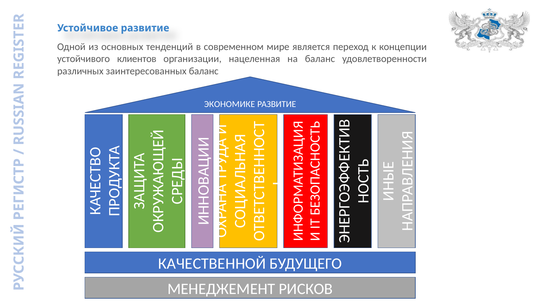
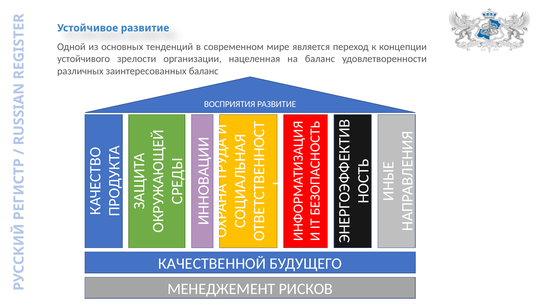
клиентов: клиентов -> зрелости (137, 59)
ЭКОНОМИКЕ: ЭКОНОМИКЕ -> ВОСПРИЯТИЯ (230, 104)
